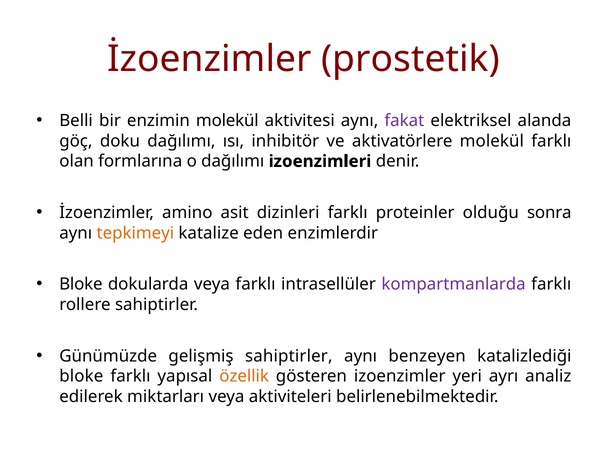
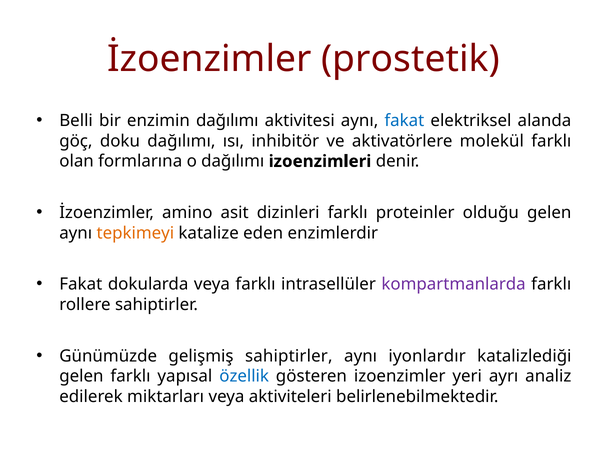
enzimin molekül: molekül -> dağılımı (227, 121)
fakat colour: purple -> blue (404, 121)
olduğu sonra: sonra -> gelen (549, 213)
Bloke: Bloke -> Fakat (81, 284)
benzeyen: benzeyen -> iyonlardır (427, 356)
bloke: bloke -> gelen (81, 376)
özellik colour: orange -> blue (244, 376)
